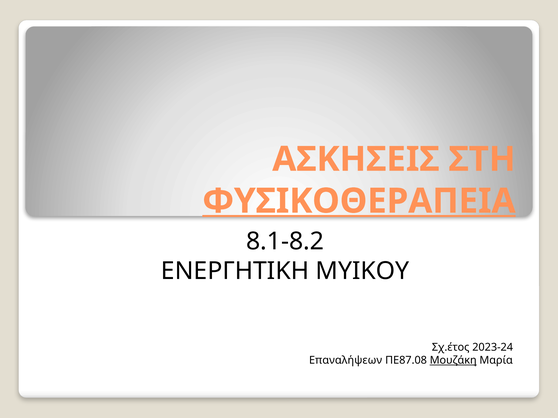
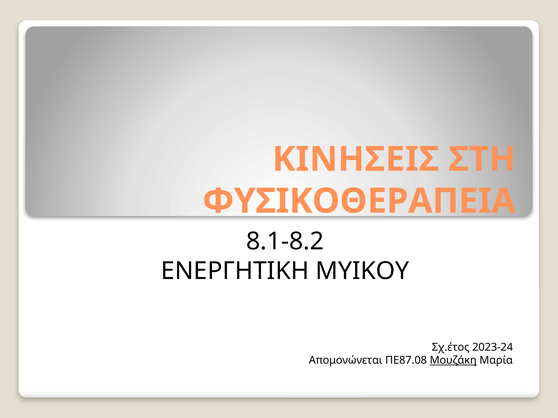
ΑΣΚΗΣΕΙΣ: ΑΣΚΗΣΕΙΣ -> ΚΙΝΗΣΕΙΣ (356, 159)
ΦΥΣΙΚΟΘΕΡΑΠΕΙΑ underline: present -> none (359, 201)
Επαναλήψεων: Επαναλήψεων -> Απομονώνεται (346, 361)
